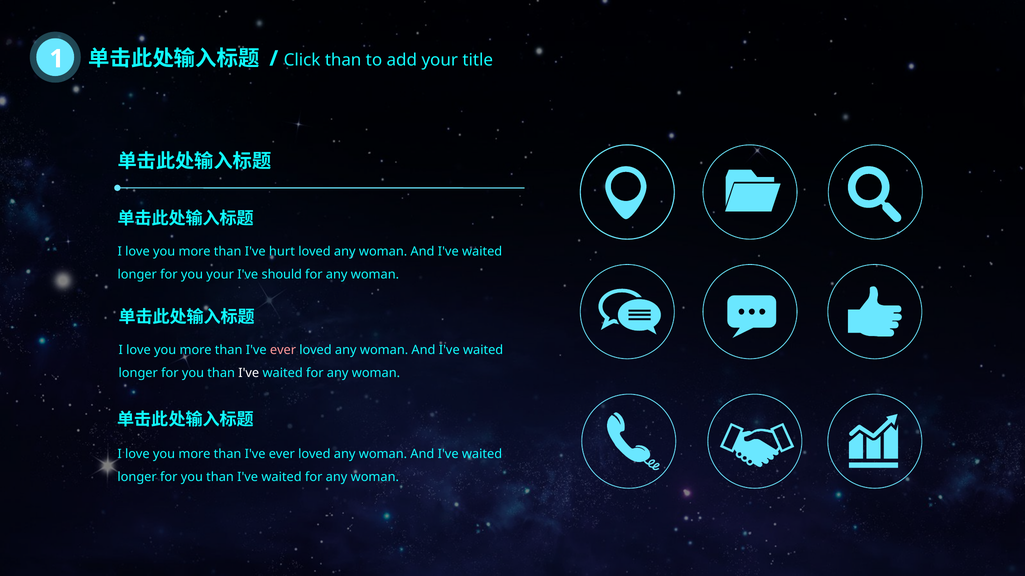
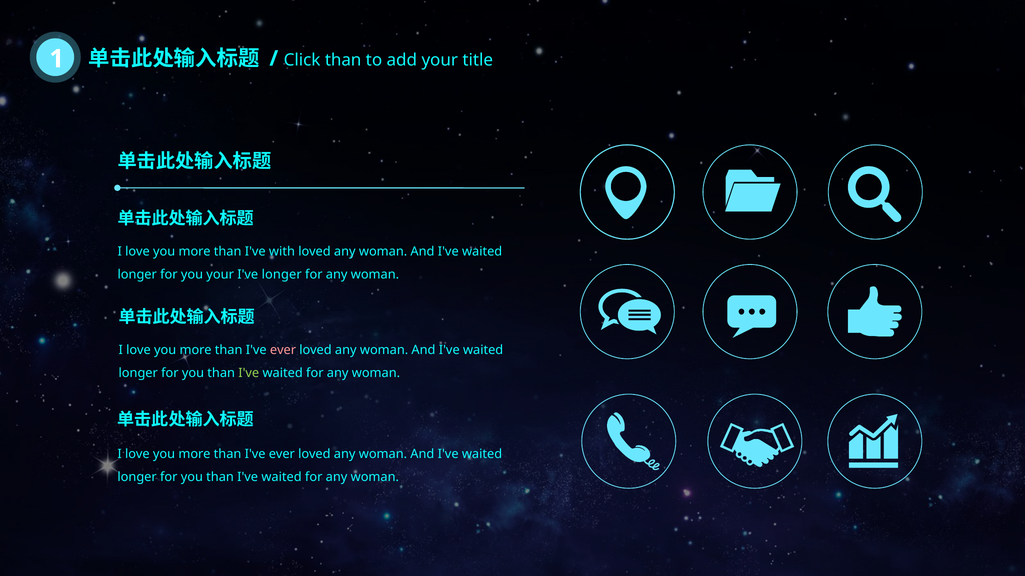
hurt: hurt -> with (282, 252)
I've should: should -> longer (282, 275)
I've colour: white -> light green (249, 373)
